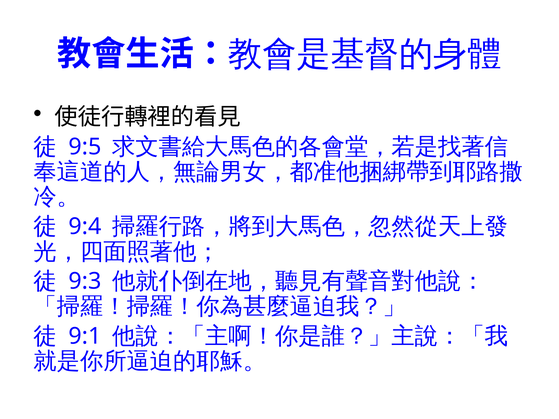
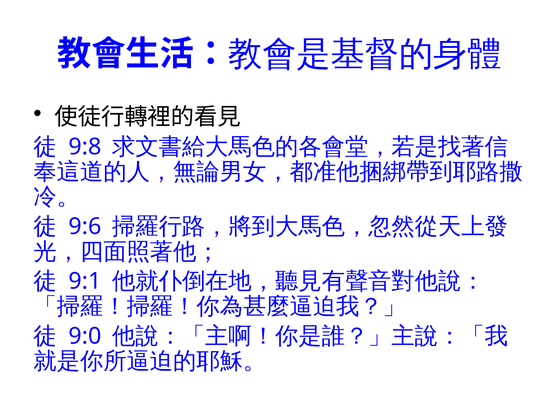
9:5: 9:5 -> 9:8 (85, 147)
9:4: 9:4 -> 9:6 (85, 227)
9:3: 9:3 -> 9:1 (85, 281)
9:1: 9:1 -> 9:0 (85, 336)
